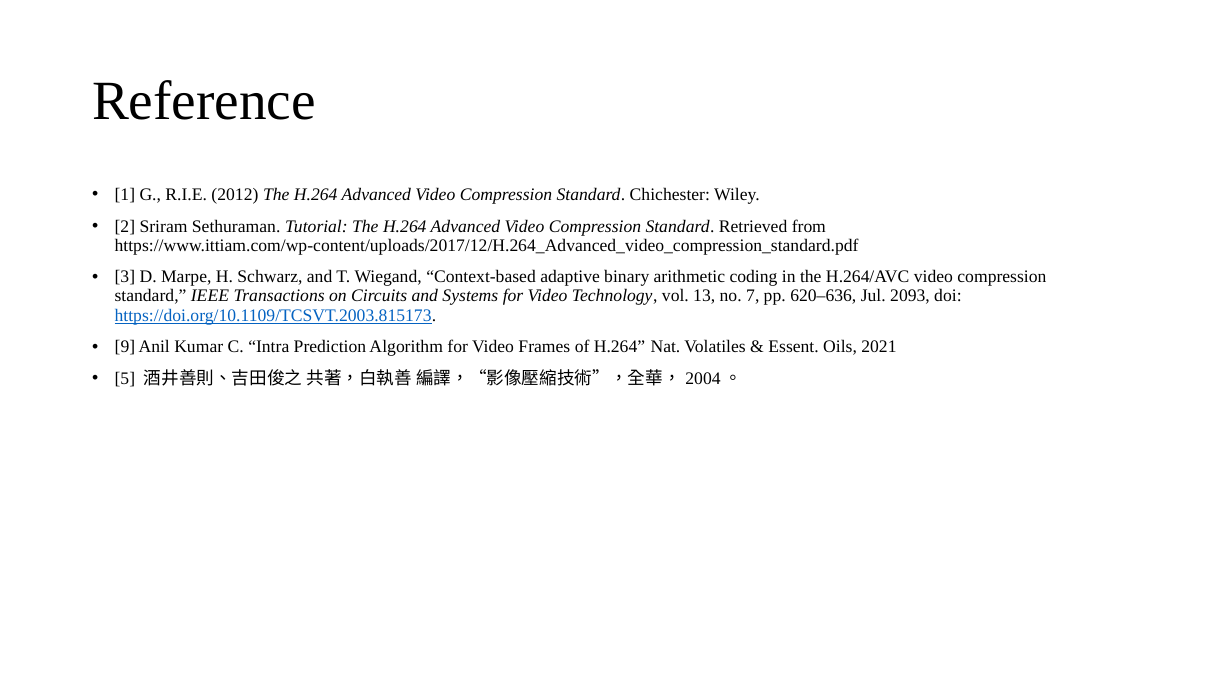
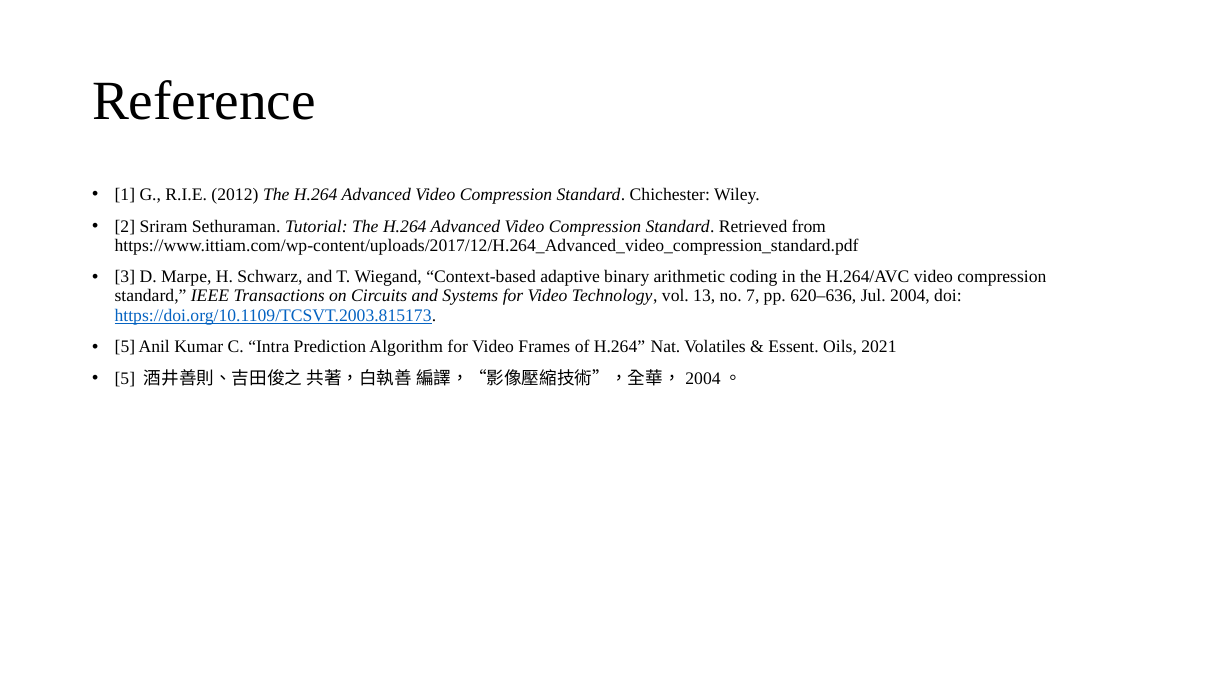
2093: 2093 -> 2004 (910, 296)
9: 9 -> 5 (125, 347)
